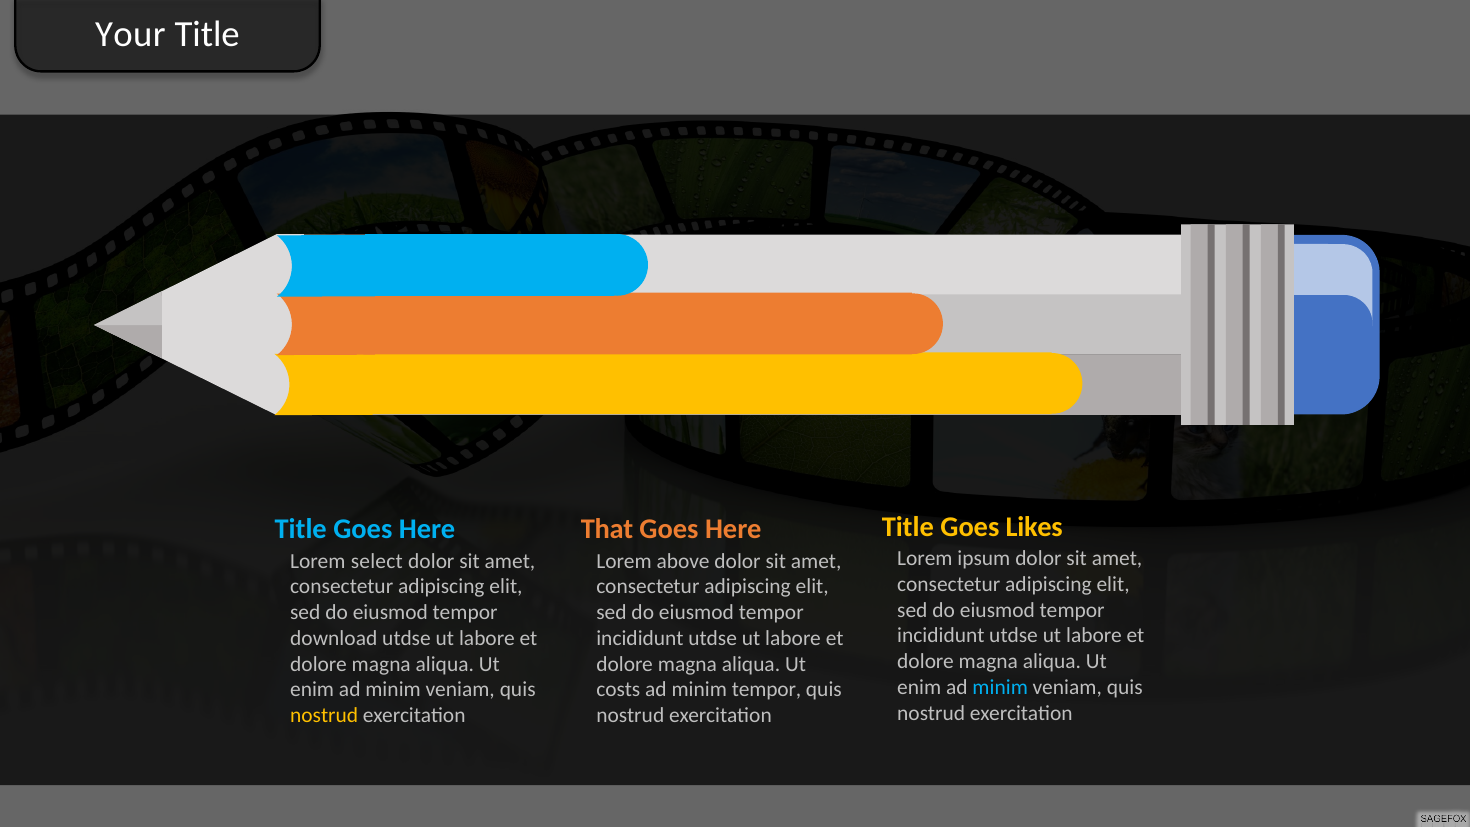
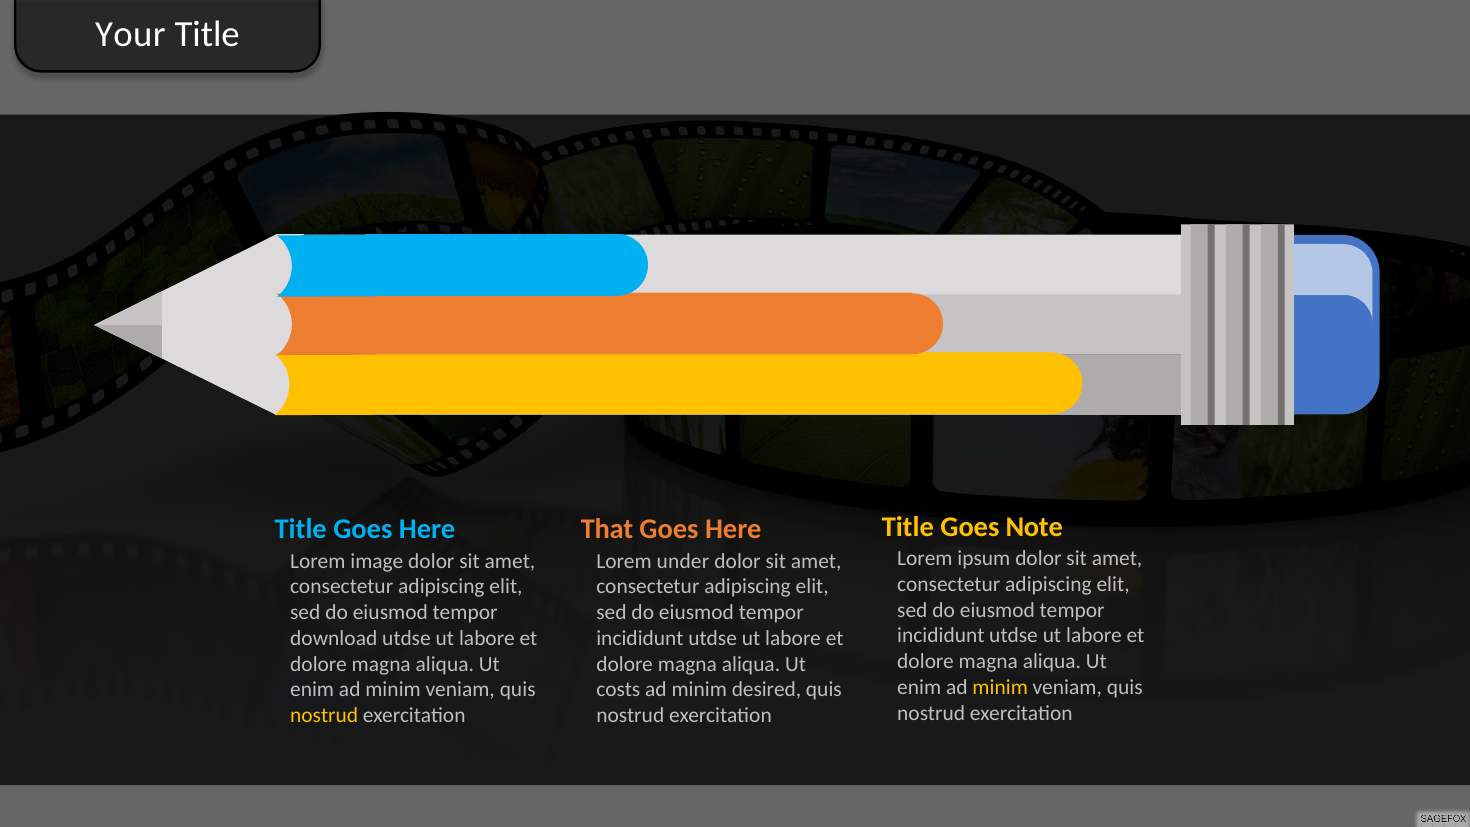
Likes: Likes -> Note (1034, 527)
select: select -> image (377, 561)
above: above -> under (683, 561)
minim colour: light blue -> yellow (1000, 687)
minim tempor: tempor -> desired (766, 690)
